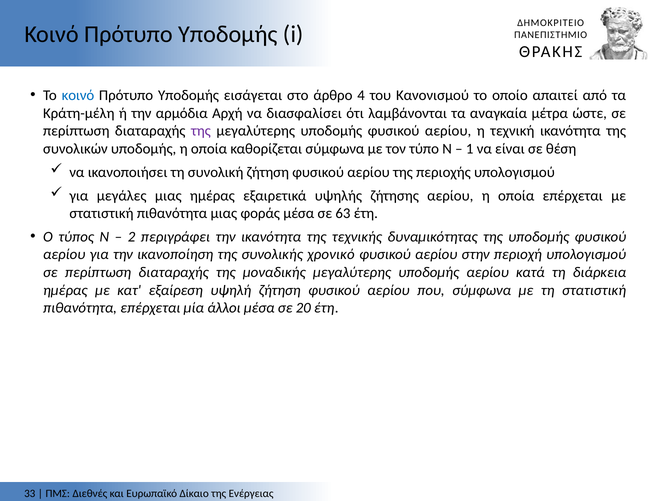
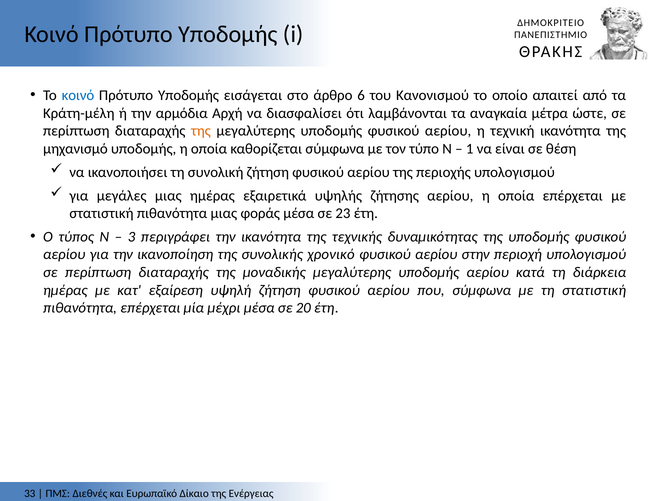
4: 4 -> 6 (361, 95)
της colour: purple -> orange (201, 131)
συνολικών: συνολικών -> μηχανισμό (75, 149)
63: 63 -> 23 (343, 213)
2: 2 -> 3 (132, 237)
άλλοι: άλλοι -> μέχρι (224, 308)
